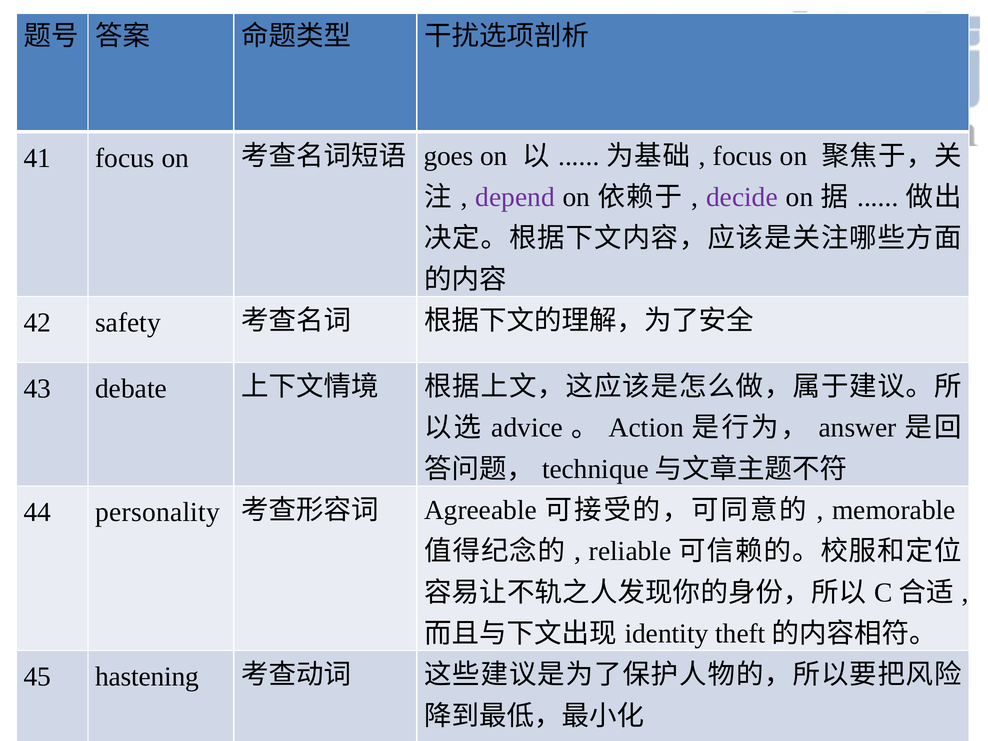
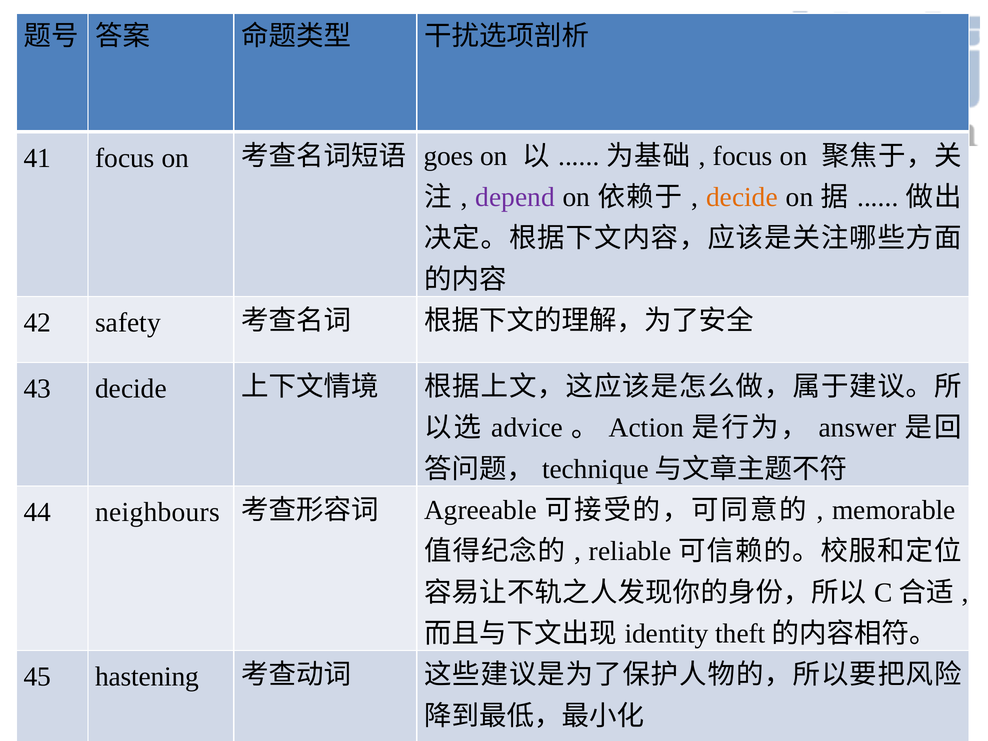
decide colour: purple -> orange (742, 197)
43 debate: debate -> decide (131, 389)
personality: personality -> neighbours (158, 512)
